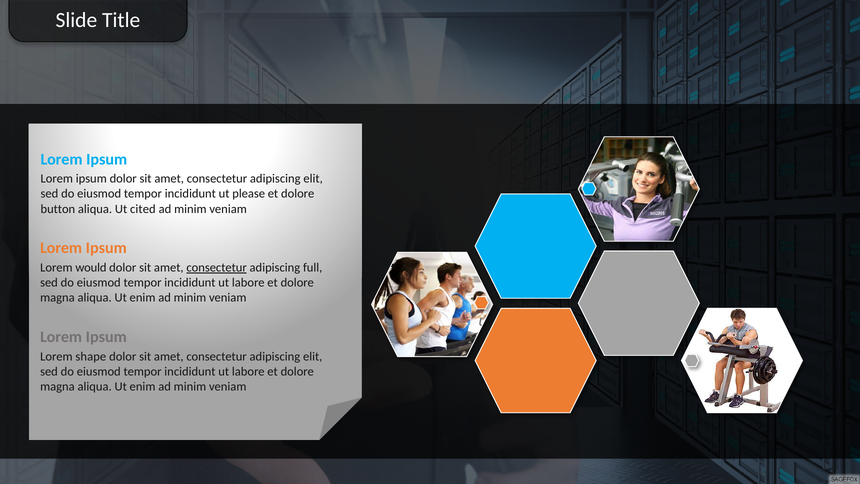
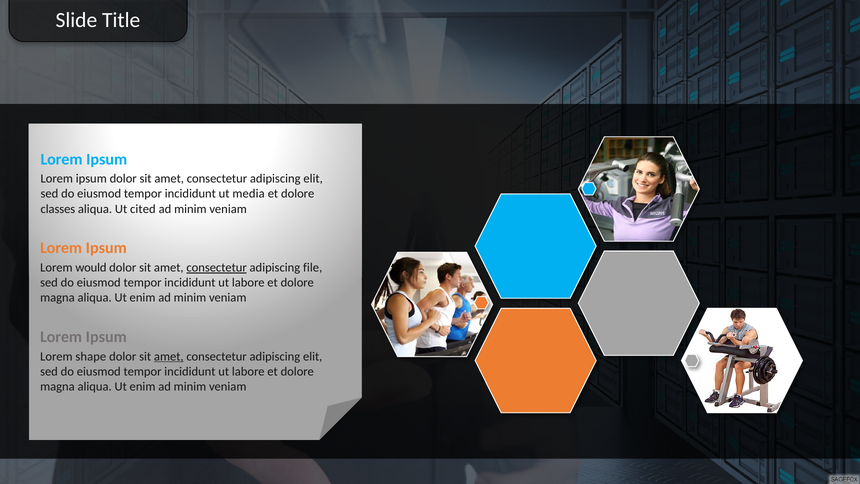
please: please -> media (249, 194)
button: button -> classes (58, 209)
full: full -> file (313, 267)
amet underline: none -> present (169, 356)
